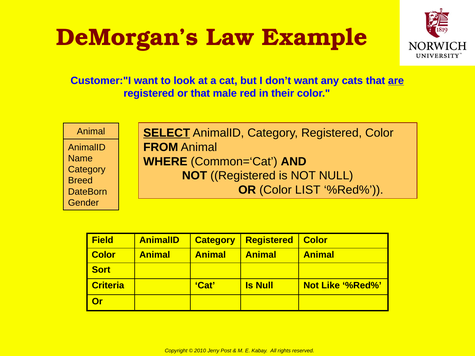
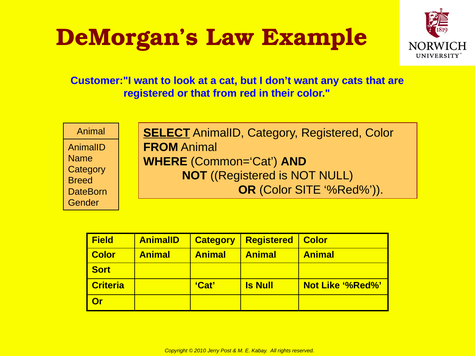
are underline: present -> none (396, 81)
that male: male -> from (225, 93)
LIST: LIST -> SITE (308, 190)
